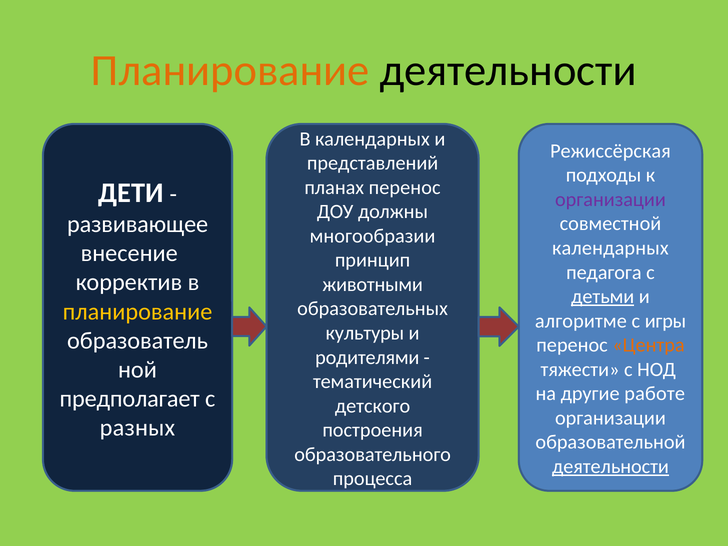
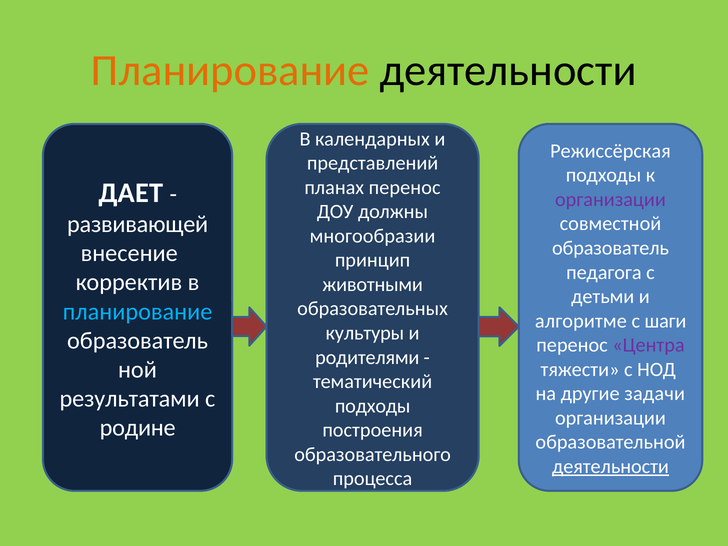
ДЕТИ: ДЕТИ -> ДАЕТ (131, 193)
развивающее: развивающее -> развивающей (138, 224)
календарных: календарных -> образователь (610, 248)
детьми underline: present -> none (603, 297)
планирование colour: yellow -> light blue (138, 312)
игры: игры -> шаги (665, 321)
Центра colour: orange -> purple (648, 345)
работе: работе -> задачи (655, 394)
предполагает: предполагает -> результатами (130, 399)
детского: детского -> подходы (373, 406)
разных: разных -> родине (138, 428)
